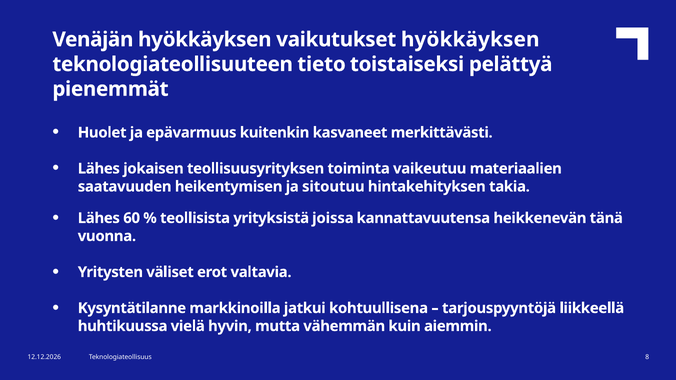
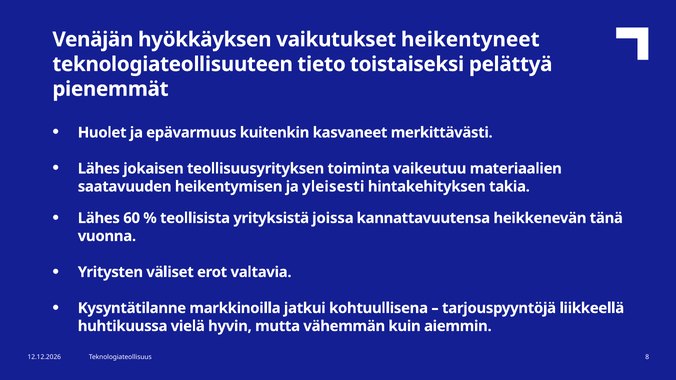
vaikutukset hyökkäyksen: hyökkäyksen -> heikentyneet (470, 40)
sitoutuu: sitoutuu -> yleisesti (333, 187)
